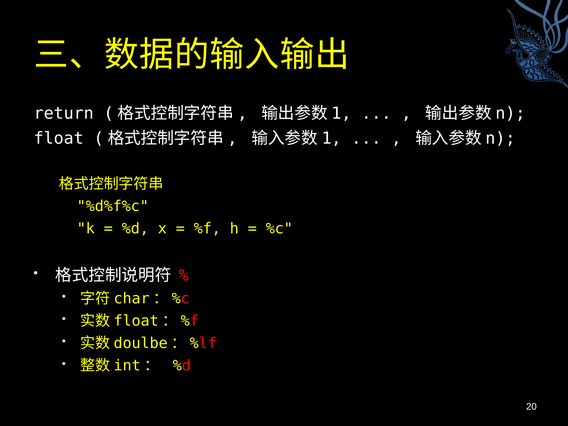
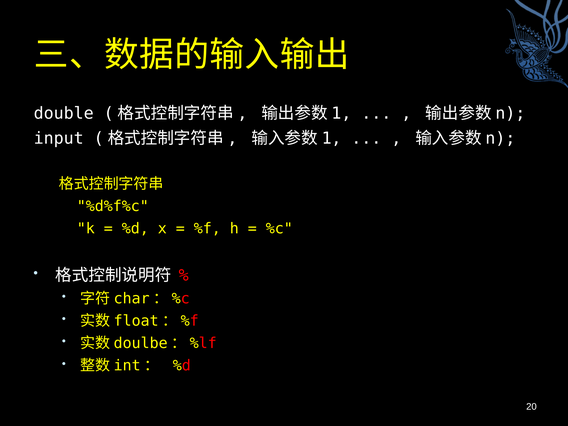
return: return -> double (64, 113)
float: float -> input (59, 138)
